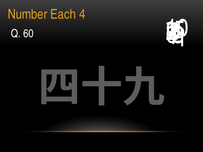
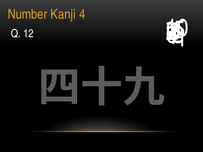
Each: Each -> Kanji (63, 14)
60: 60 -> 12 (28, 34)
